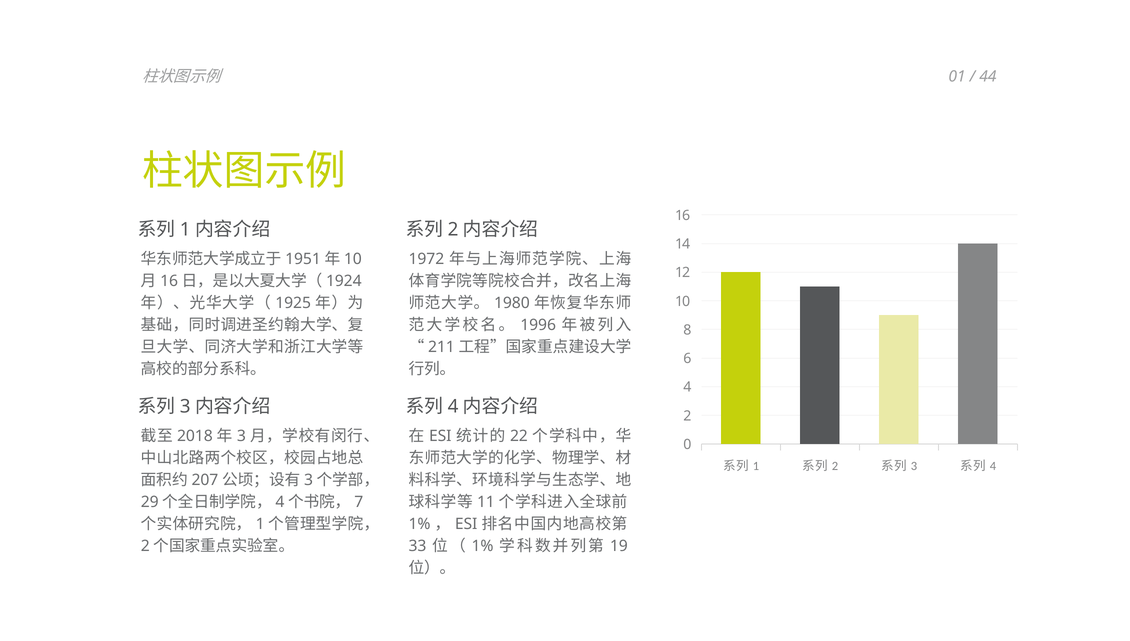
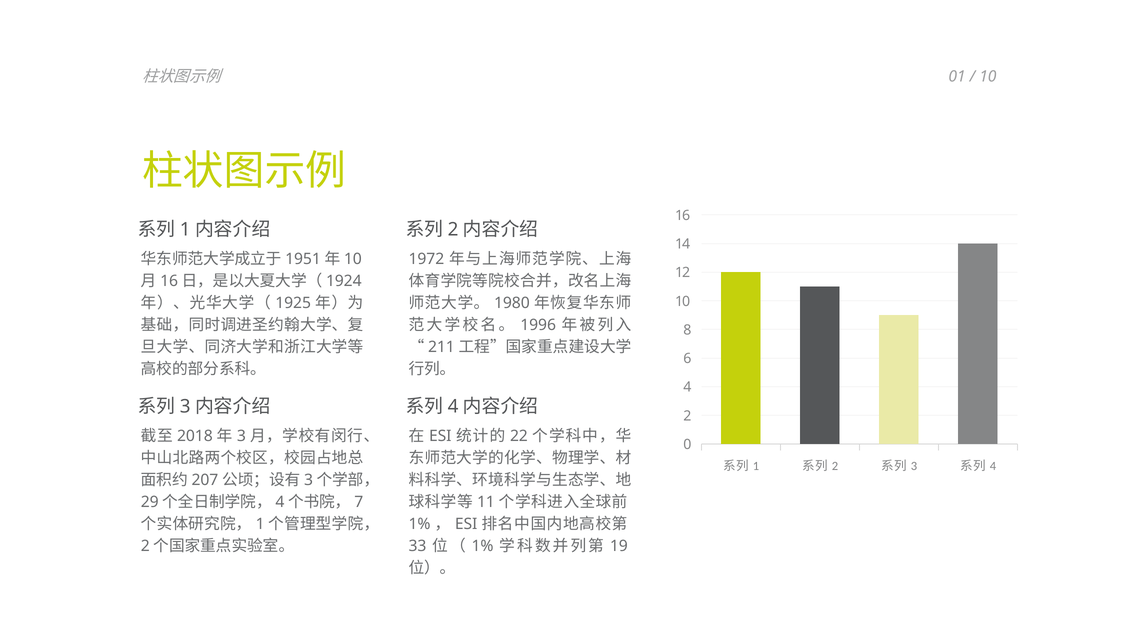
44: 44 -> 10 (988, 76)
